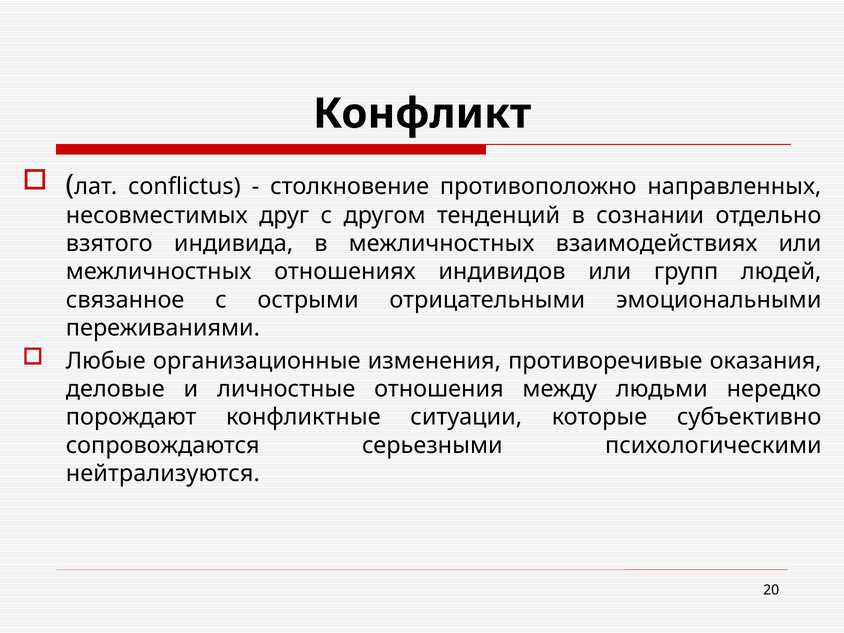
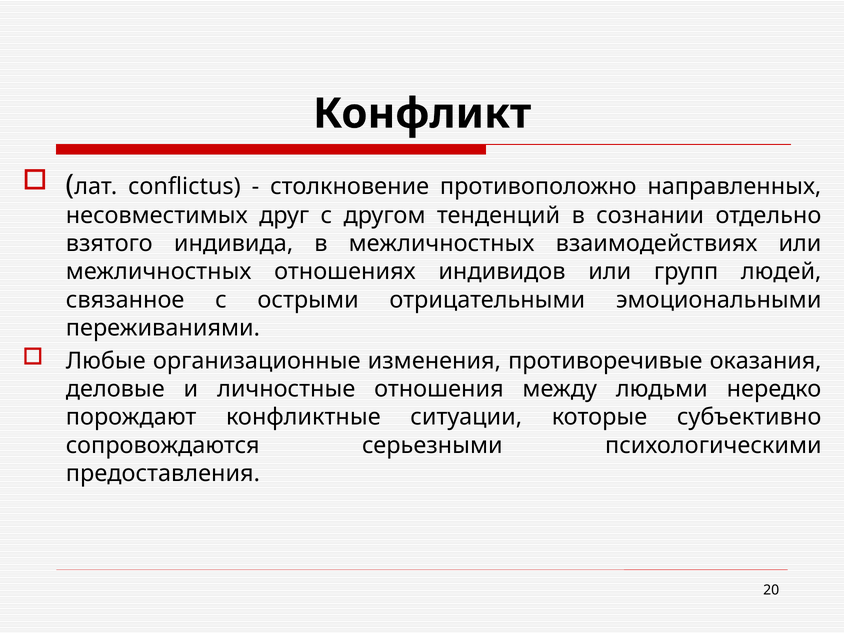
нейтрализуются: нейтрализуются -> предоставления (163, 473)
